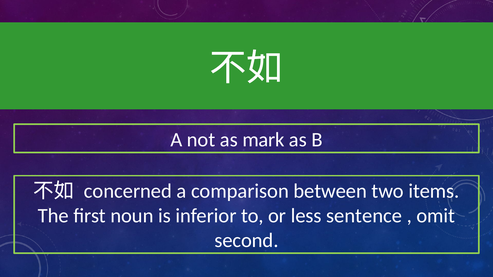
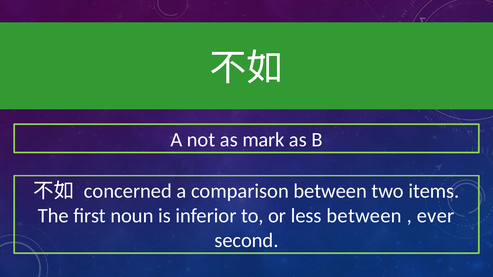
less sentence: sentence -> between (364, 216)
omit: omit -> ever (436, 216)
